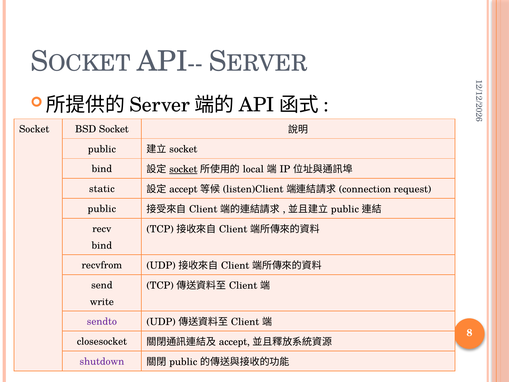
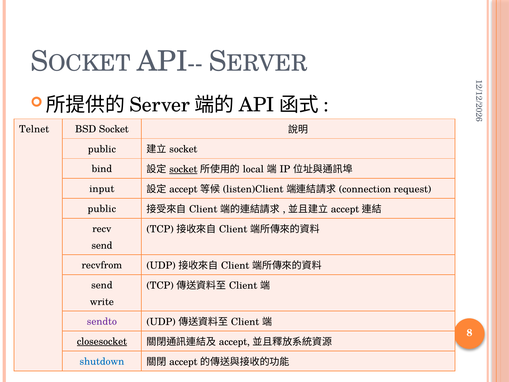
Socket: Socket -> Telnet (34, 129)
static: static -> input (102, 189)
public: public -> accept (345, 209)
bind: bind -> send (102, 245)
closesocket underline: none -> present (102, 341)
shutdown colour: purple -> blue (102, 361)
public: public -> accept (183, 362)
